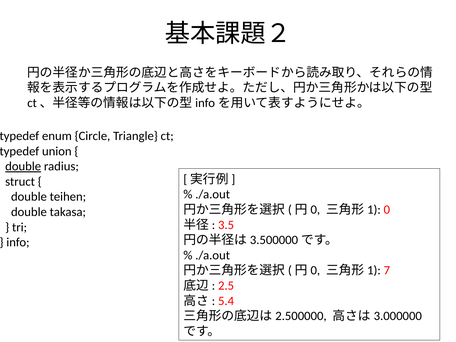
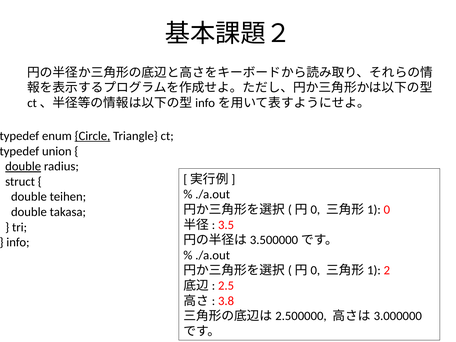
Circle underline: none -> present (92, 136)
7: 7 -> 2 (387, 270)
5.4: 5.4 -> 3.8 (226, 301)
